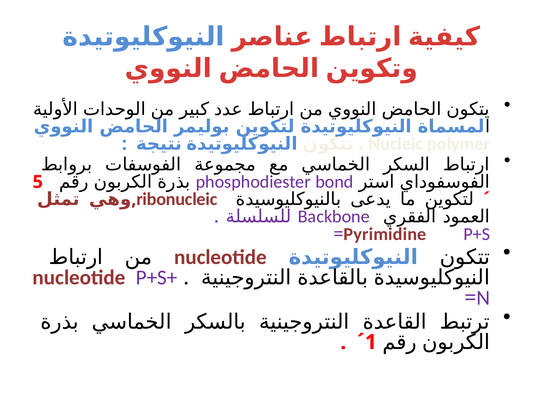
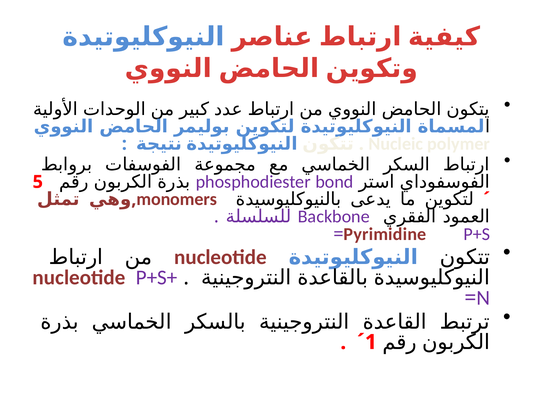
ribonucleic: ribonucleic -> monomers (177, 199)
